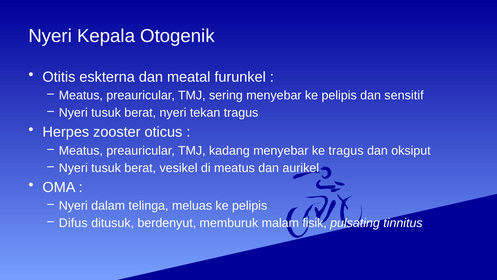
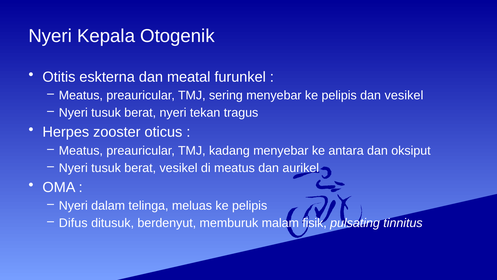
dan sensitif: sensitif -> vesikel (404, 95)
ke tragus: tragus -> antara (346, 150)
